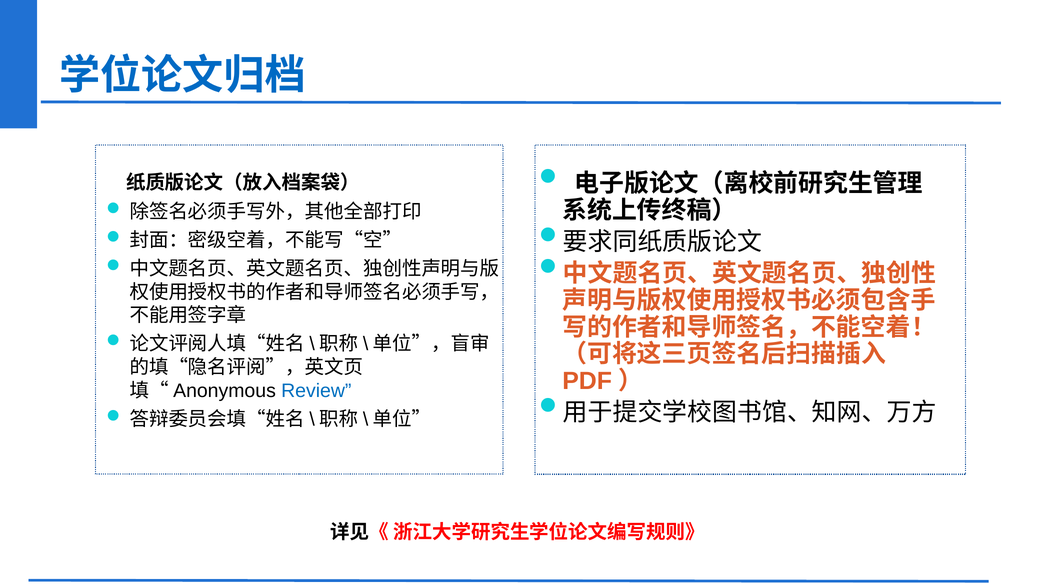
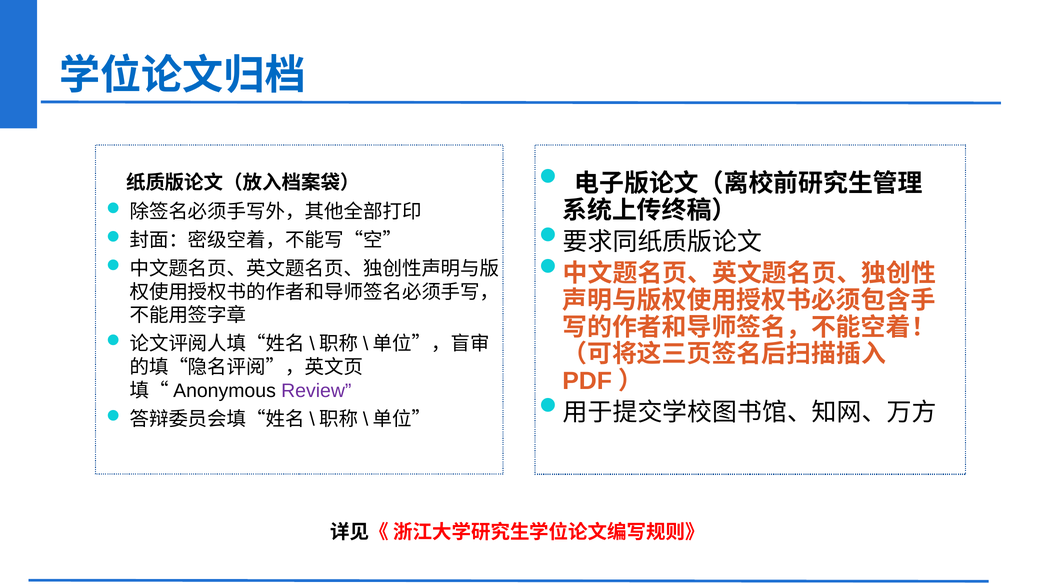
Review colour: blue -> purple (316, 391)
